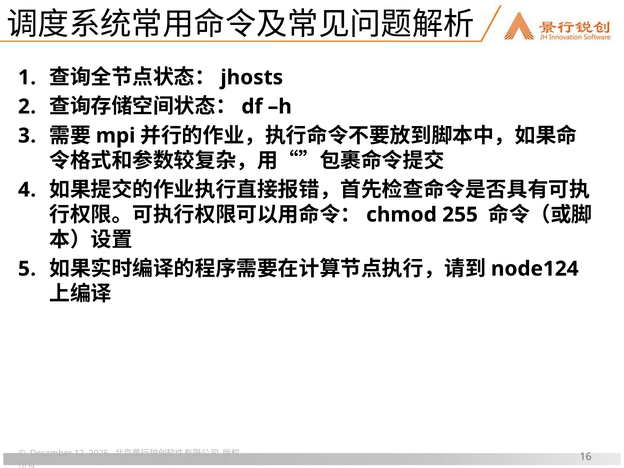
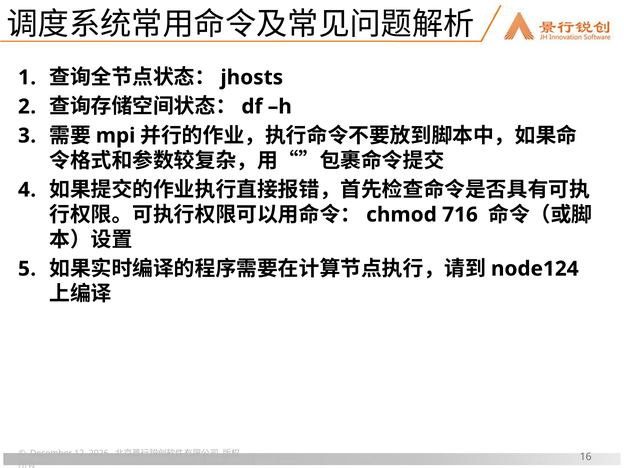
255: 255 -> 716 (460, 215)
